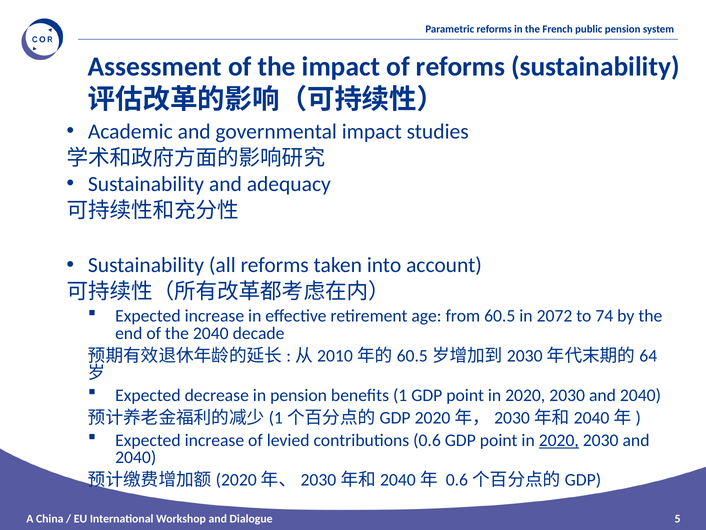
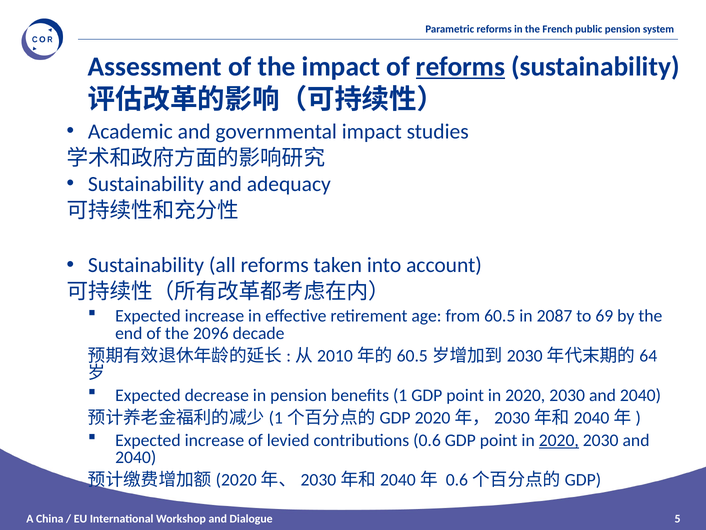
reforms underline: none -> present (460, 66)
2072: 2072 -> 2087 (555, 316)
74: 74 -> 69 (604, 316)
the 2040: 2040 -> 2096 (211, 333)
